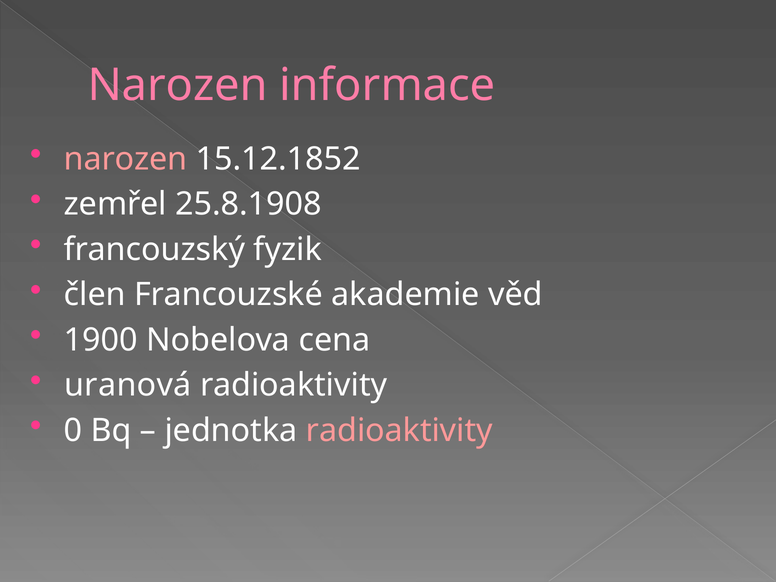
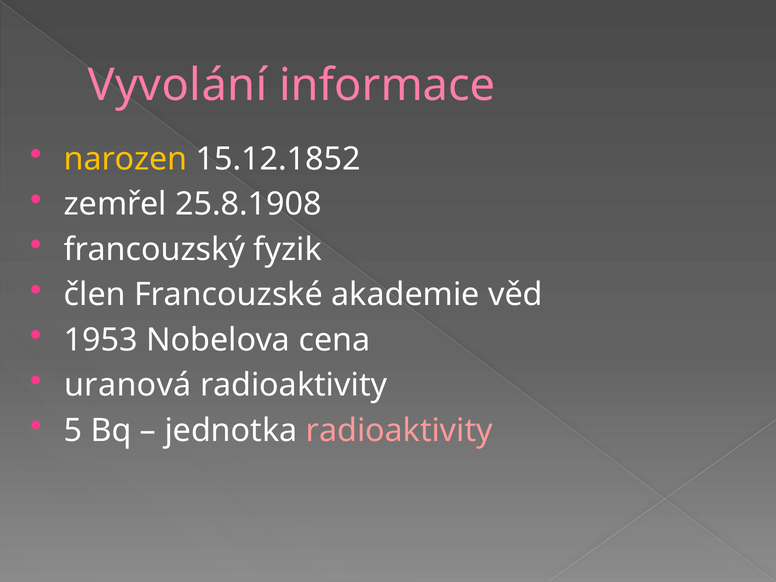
Narozen: Narozen -> Vyvolání (177, 85)
narozen colour: pink -> yellow (126, 159)
1900: 1900 -> 1953 (101, 340)
0: 0 -> 5 (73, 431)
